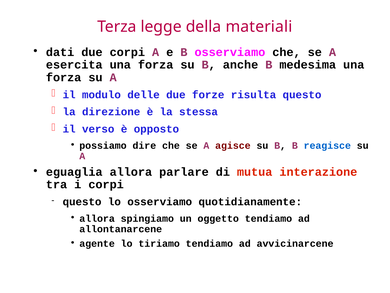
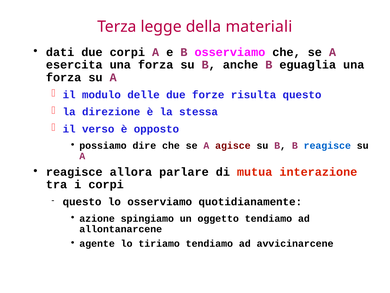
medesima: medesima -> eguaglia (308, 65)
eguaglia: eguaglia -> reagisce (74, 172)
allora: allora -> azione (97, 218)
